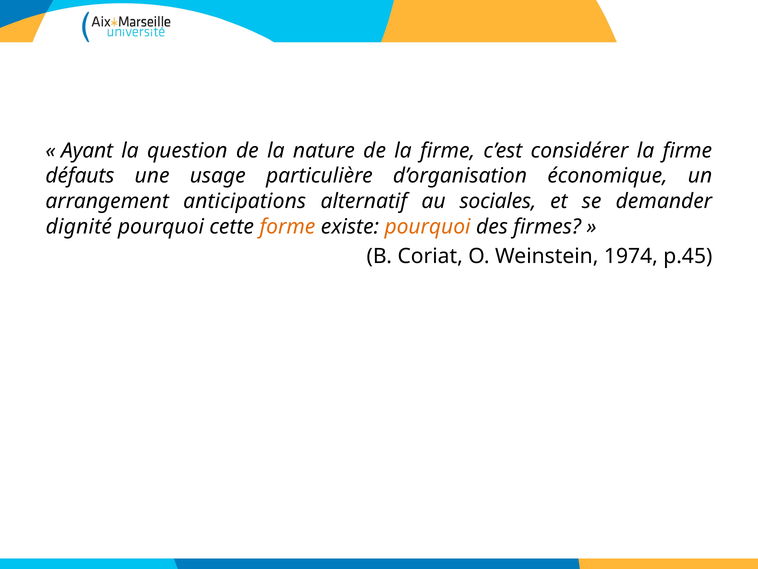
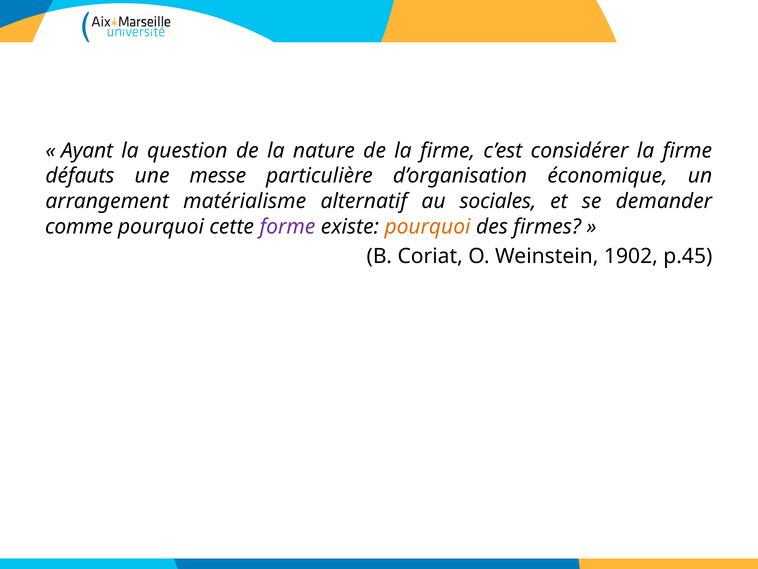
usage: usage -> messe (218, 176)
anticipations: anticipations -> matérialisme (245, 201)
dignité: dignité -> comme (79, 226)
forme colour: orange -> purple (287, 226)
1974: 1974 -> 1902 (631, 256)
